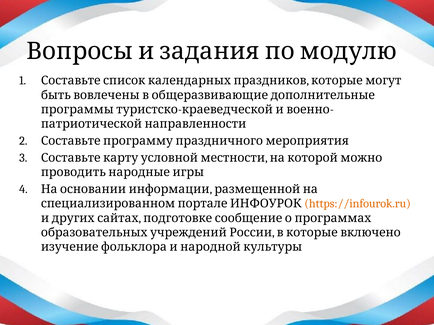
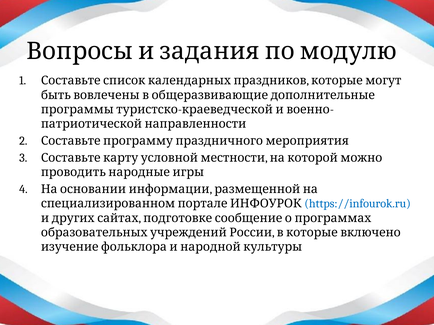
https://infourok.ru colour: orange -> blue (358, 204)
